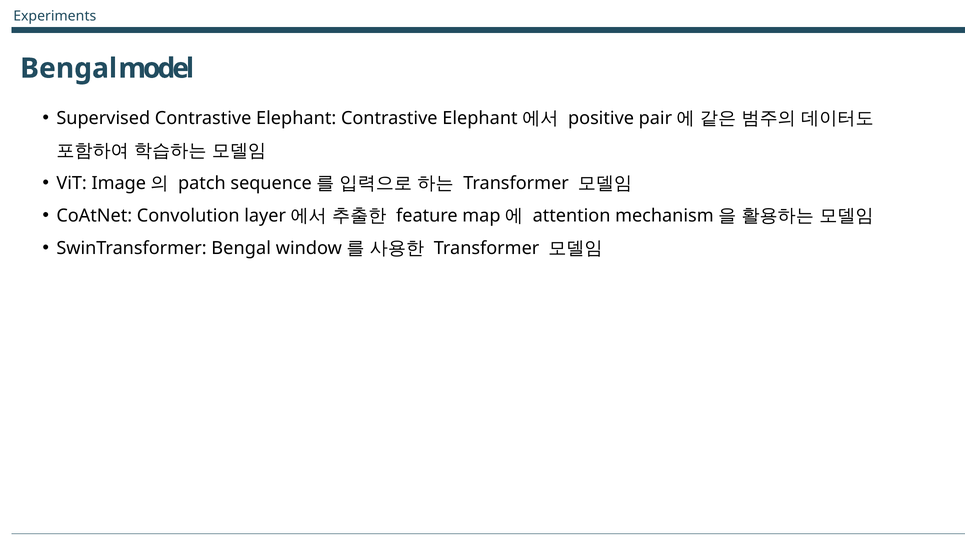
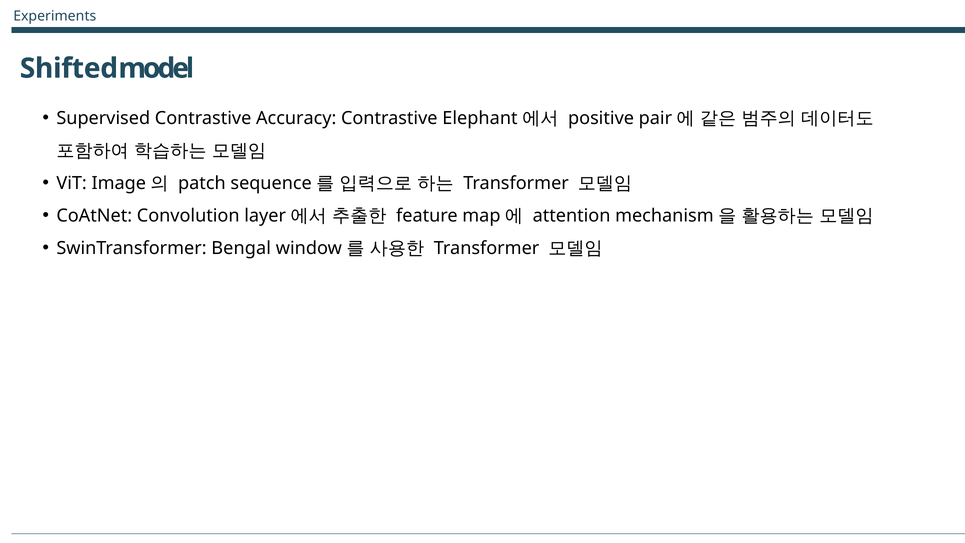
Bengal: Bengal -> Shifted (69, 68)
Supervised Contrastive Elephant: Elephant -> Accuracy (296, 118)
